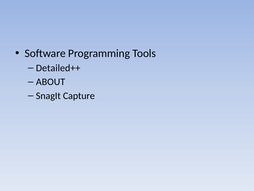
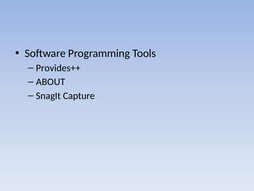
Detailed++: Detailed++ -> Provides++ (58, 68)
